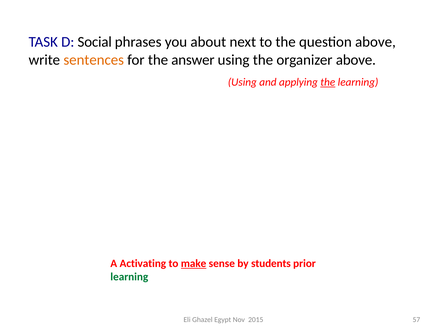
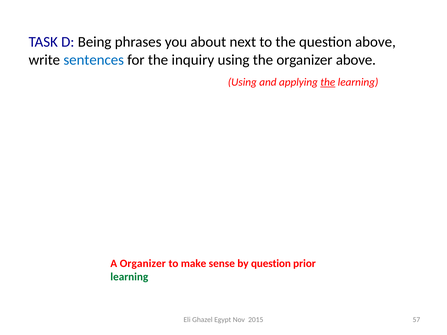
Social: Social -> Being (95, 42)
sentences colour: orange -> blue (94, 60)
answer: answer -> inquiry (193, 60)
A Activating: Activating -> Organizer (143, 264)
make underline: present -> none (194, 264)
by students: students -> question (271, 264)
